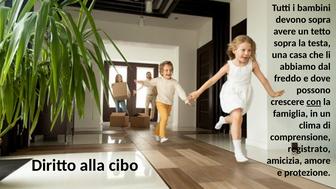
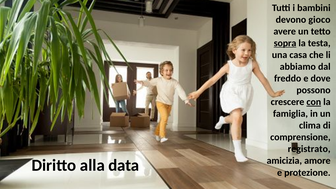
devono sopra: sopra -> gioco (319, 20)
sopra underline: none -> present (285, 43)
cibo: cibo -> data (124, 165)
